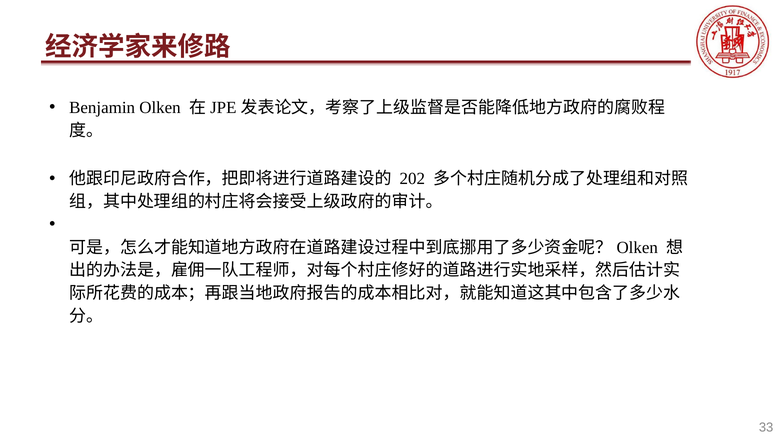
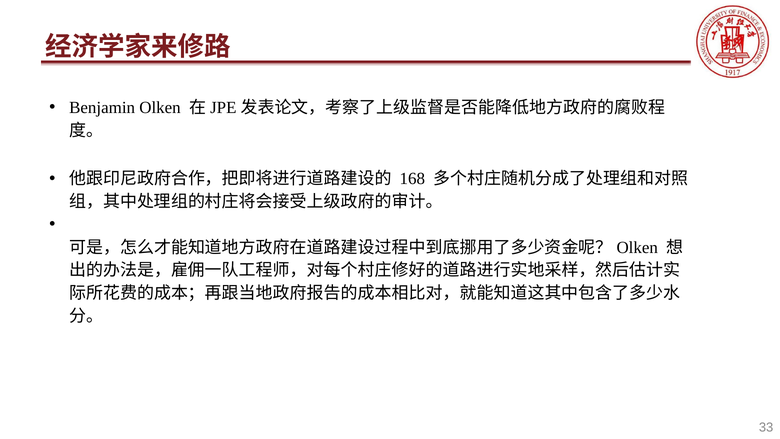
202: 202 -> 168 (412, 179)
